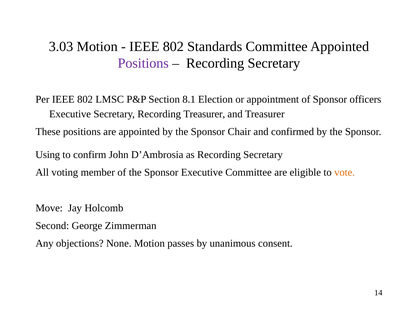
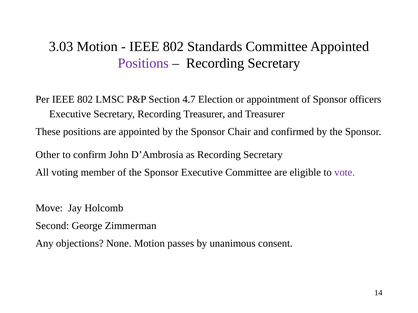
8.1: 8.1 -> 4.7 (189, 100)
Using: Using -> Other (48, 155)
vote colour: orange -> purple (345, 173)
